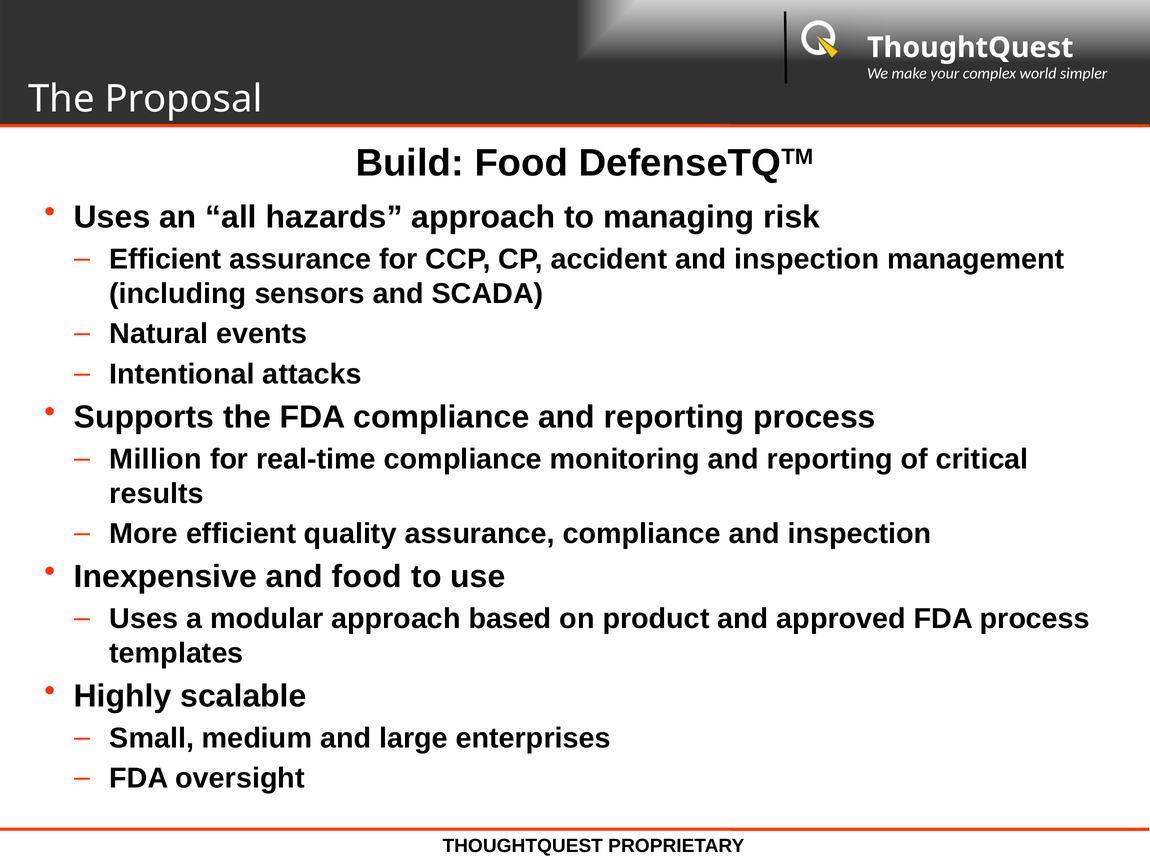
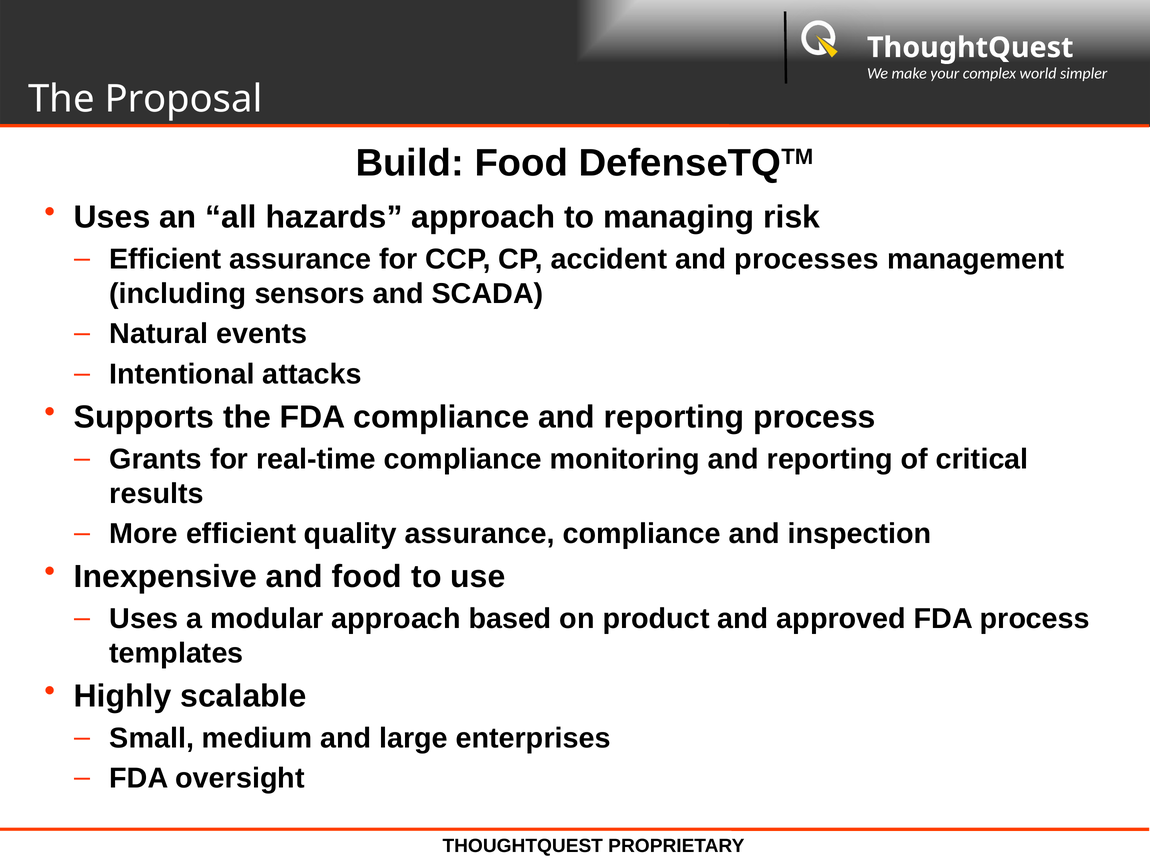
accident and inspection: inspection -> processes (807, 259)
Million: Million -> Grants (156, 459)
